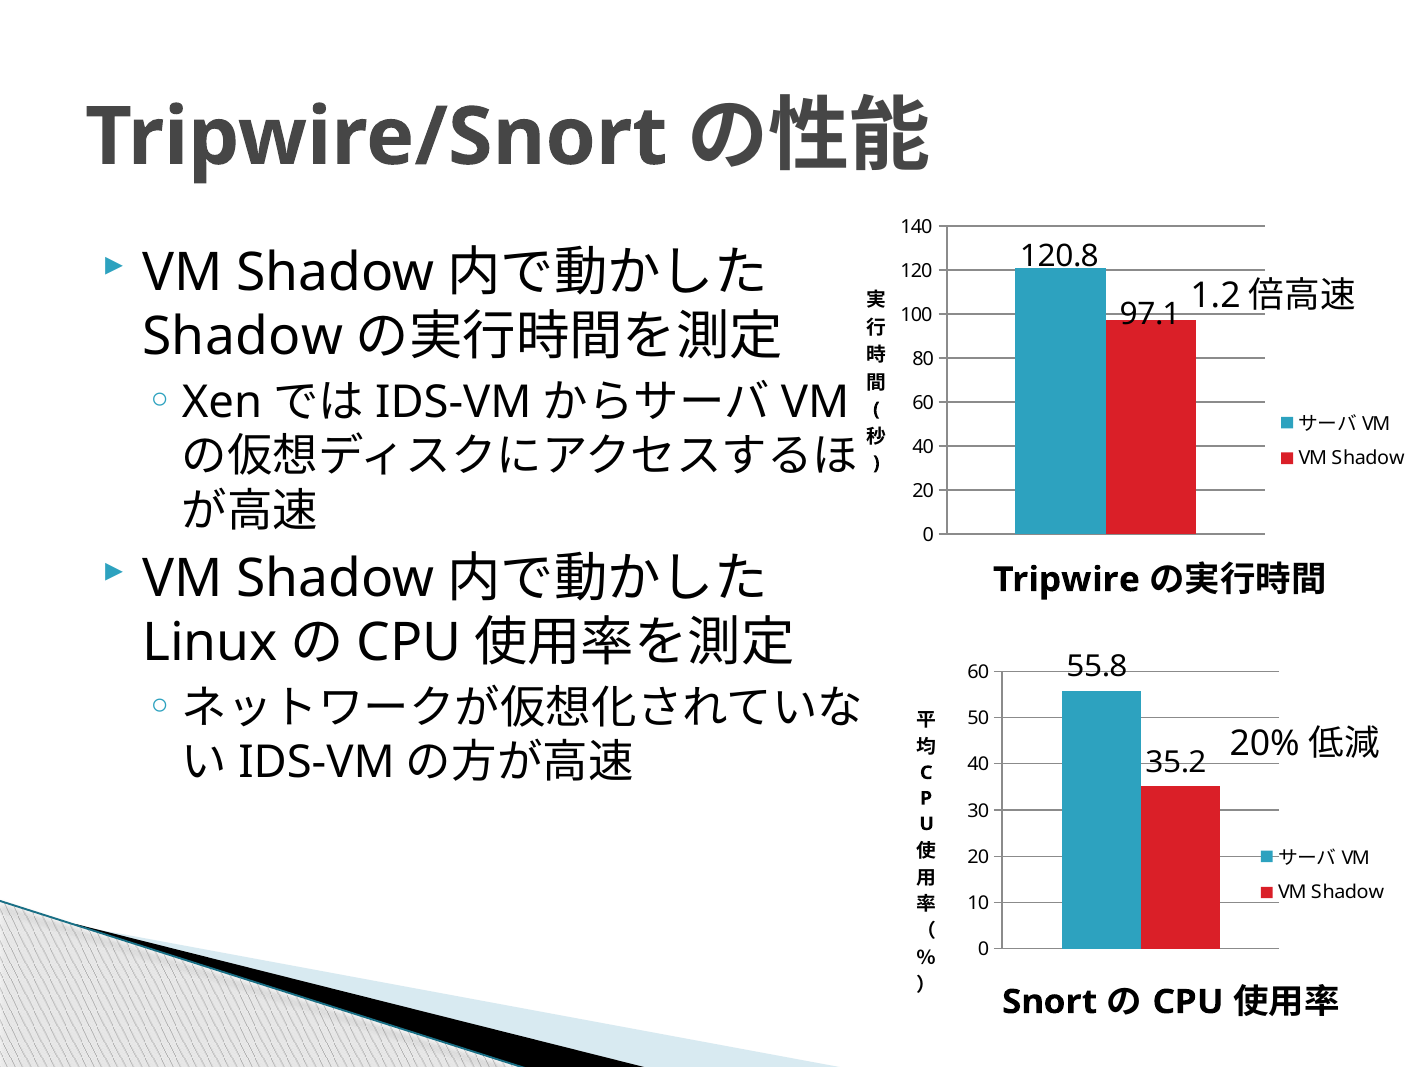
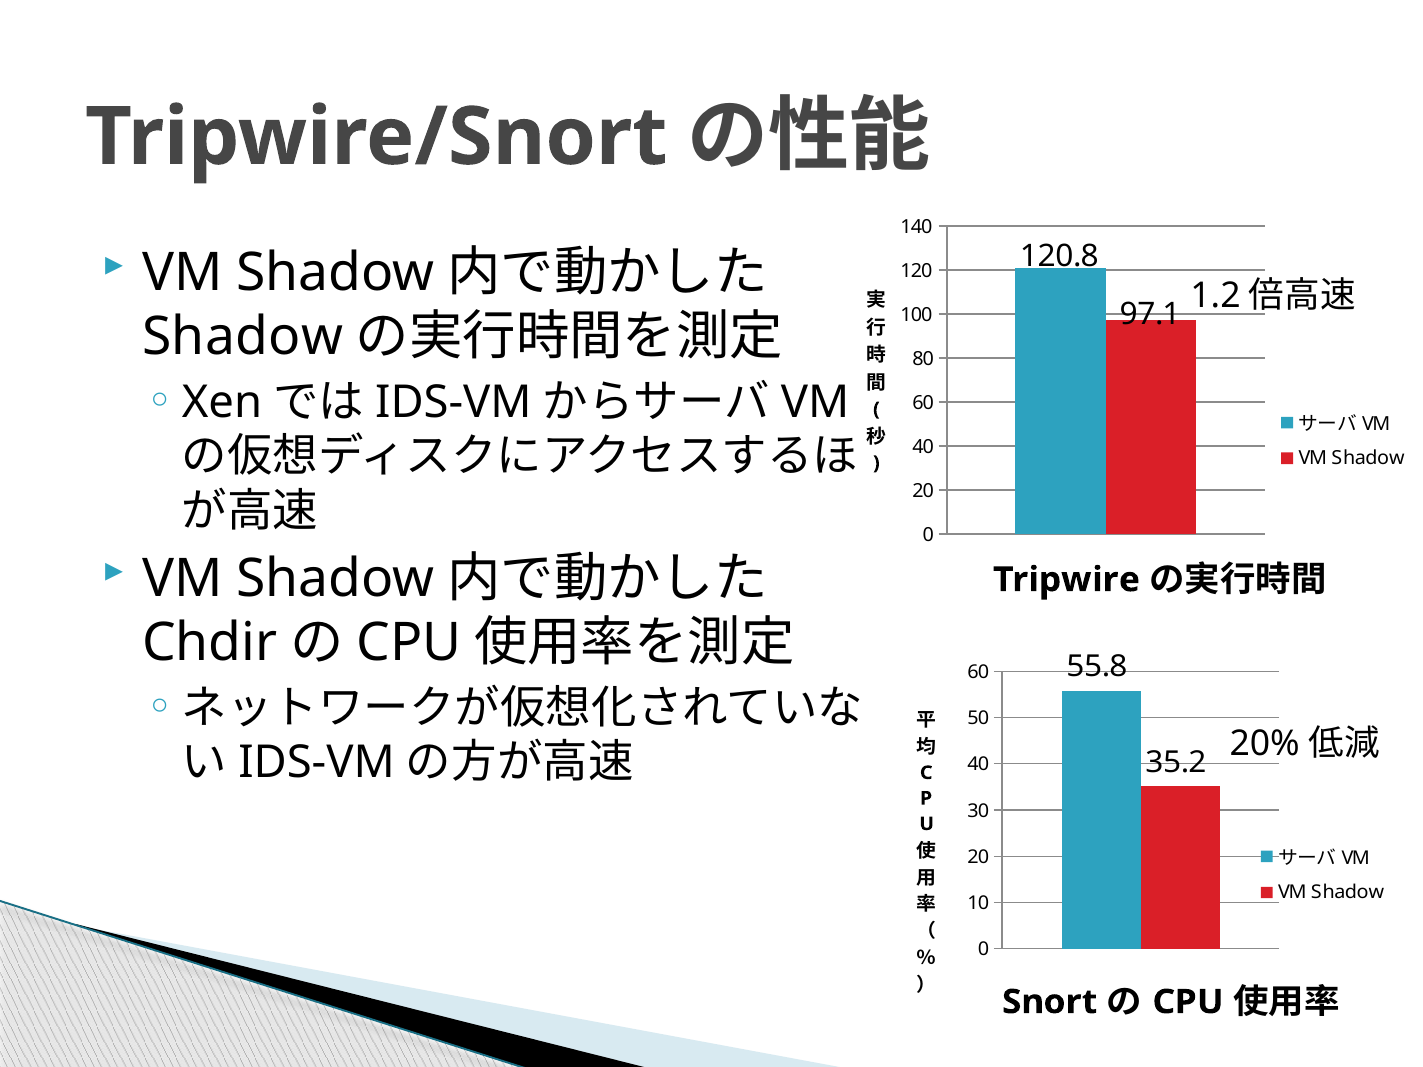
Linux: Linux -> Chdir (210, 643)
